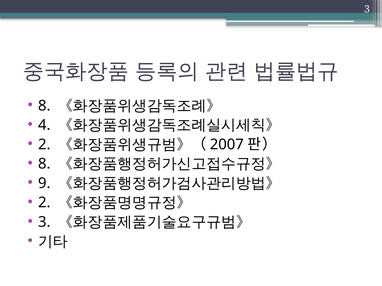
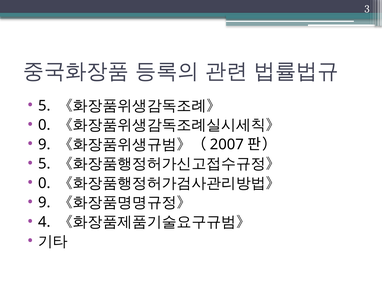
8: 8 -> 5 (44, 106)
4: 4 -> 0 (44, 125)
2: 2 -> 9 (44, 145)
8: 8 -> 5 (44, 164)
9: 9 -> 0 (44, 184)
2: 2 -> 9 (44, 203)
3: 3 -> 4 (44, 222)
